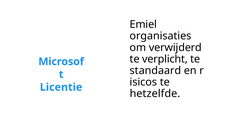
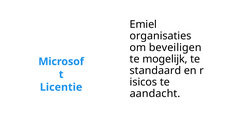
verwijderd: verwijderd -> beveiligen (175, 48)
verplicht: verplicht -> mogelijk (165, 59)
hetzelfde: hetzelfde -> aandacht (155, 94)
